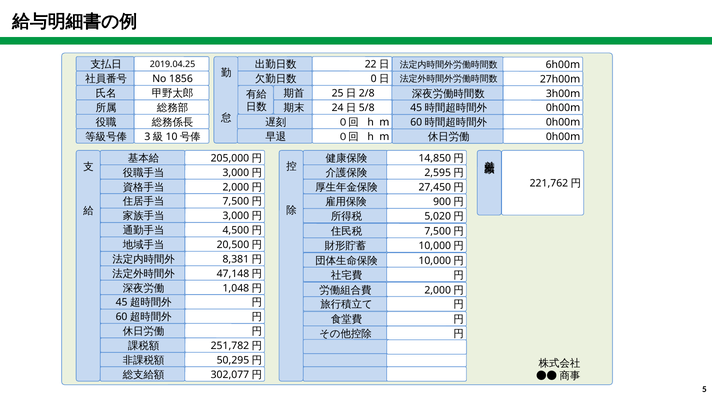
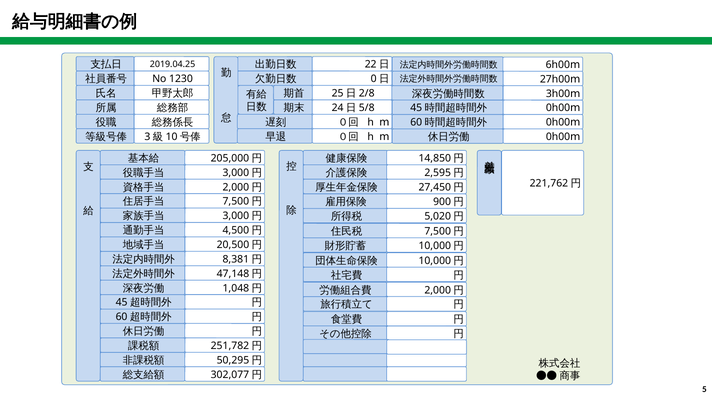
1856: 1856 -> 1230 (181, 79)
